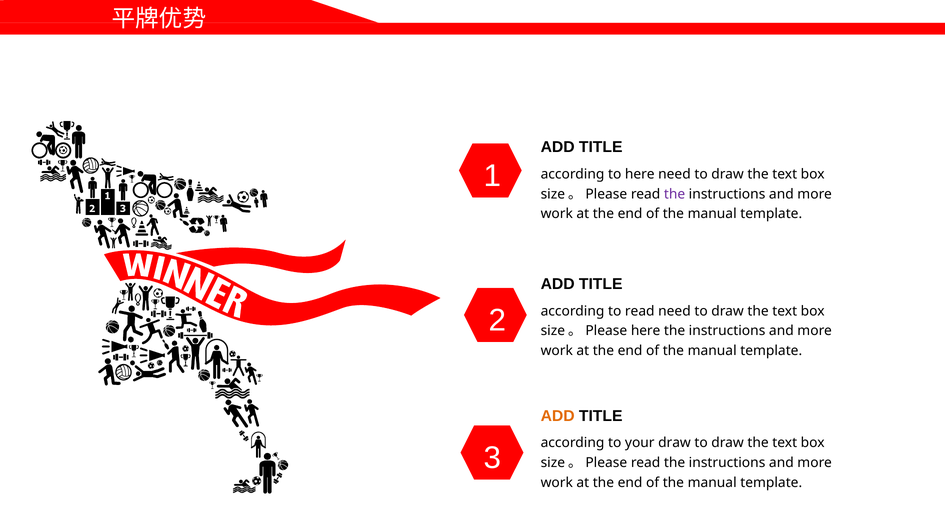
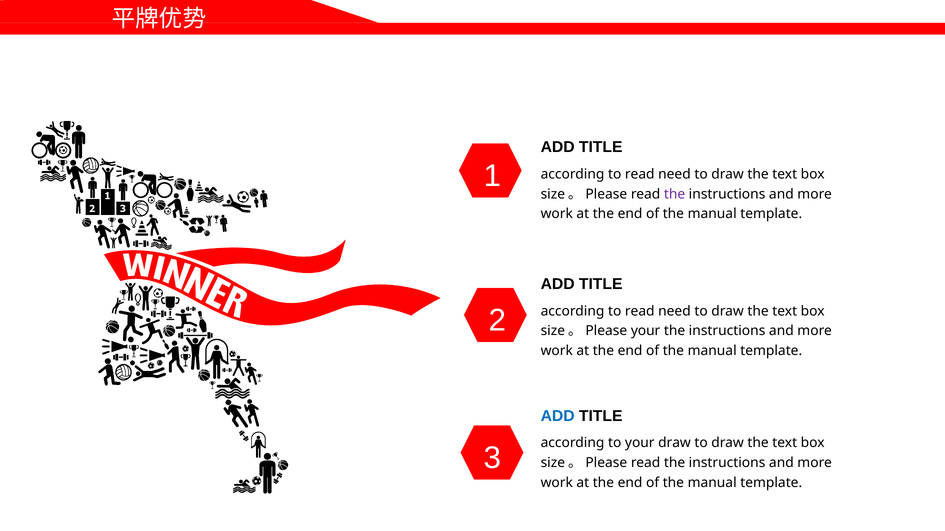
here: here -> read (640, 174)
size。Please here: here -> your (646, 331)
ADD colour: orange -> blue (558, 416)
